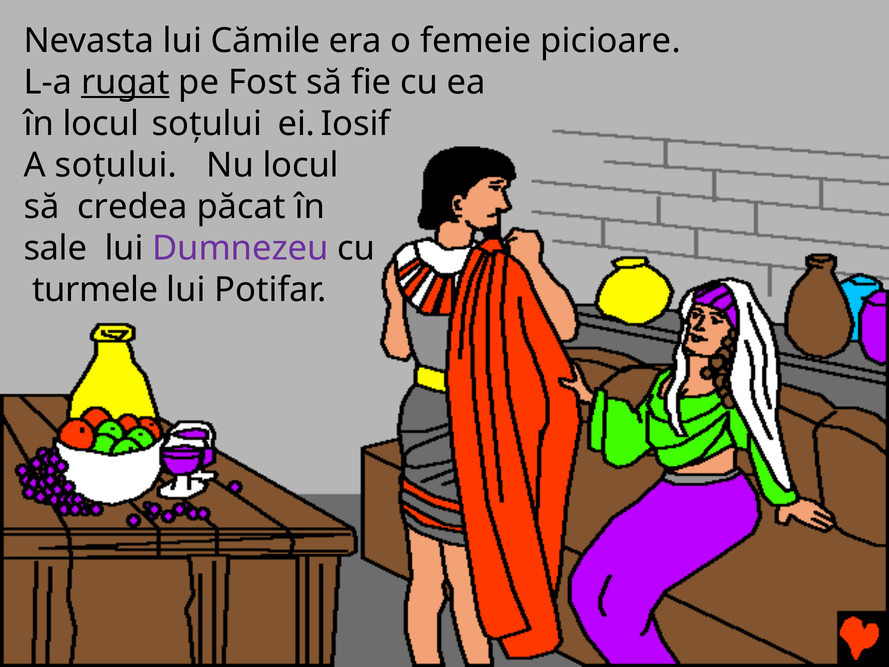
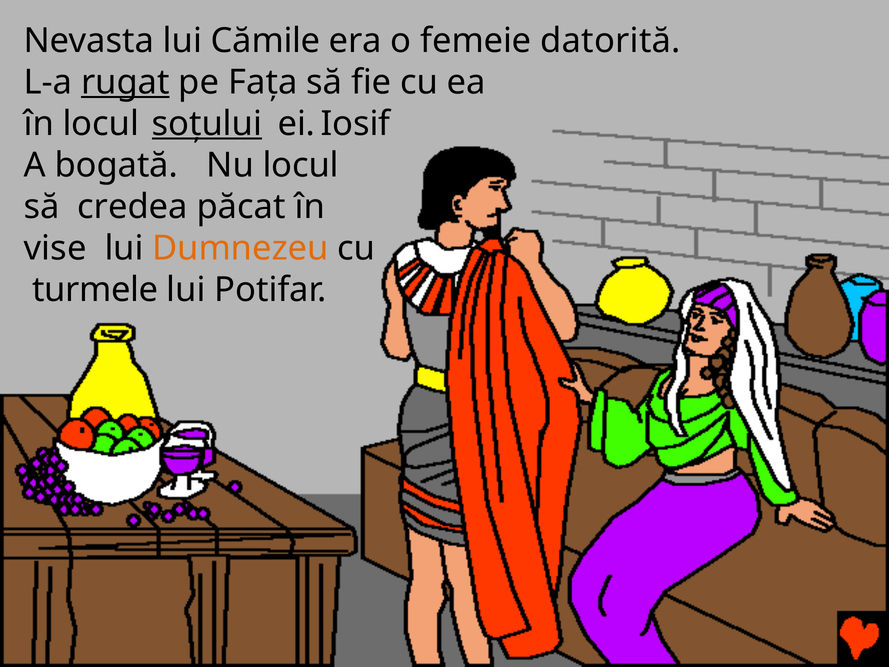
picioare: picioare -> datorită (611, 41)
Fost: Fost -> Faţa (263, 82)
soţului underline: none -> present (207, 124)
A soţului: soţului -> bogată (116, 165)
sale: sale -> vise (55, 248)
Dumnezeu colour: purple -> orange (240, 248)
